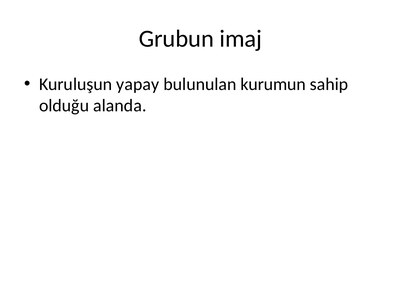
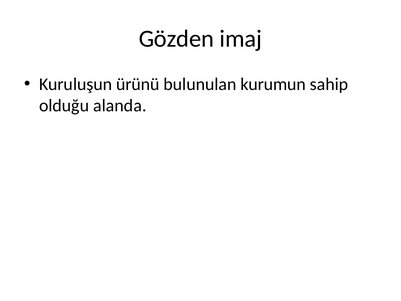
Grubun: Grubun -> Gözden (176, 39)
yapay: yapay -> ürünü (138, 84)
